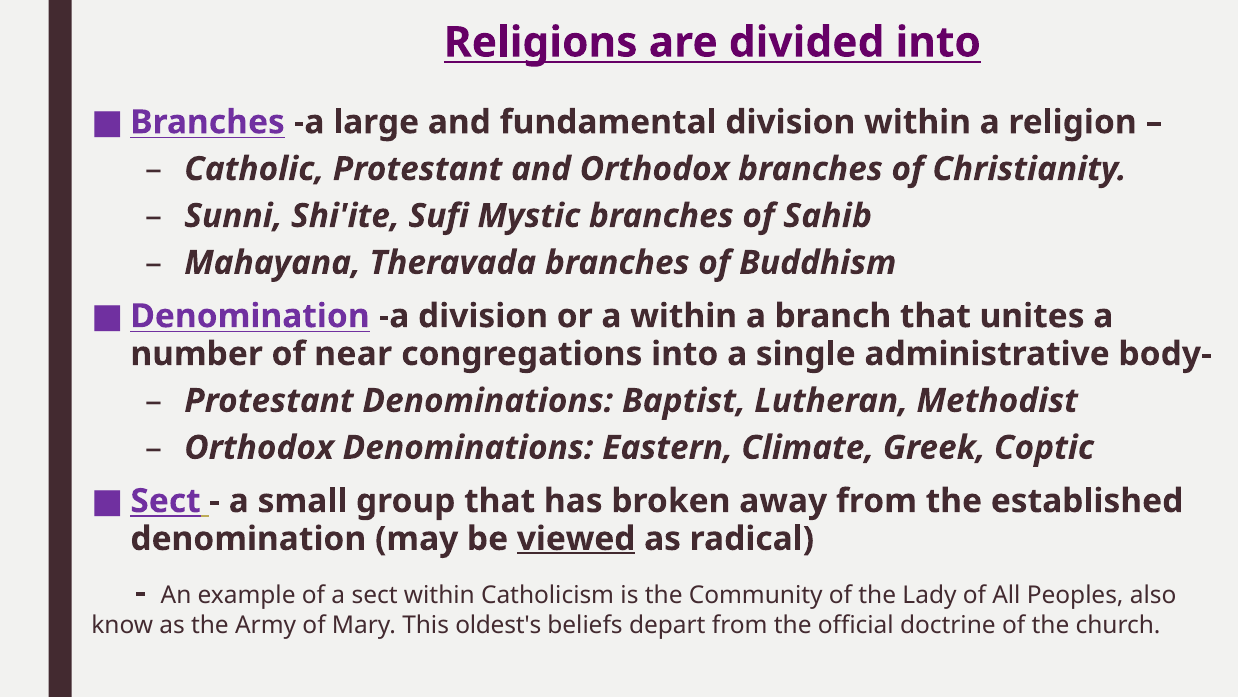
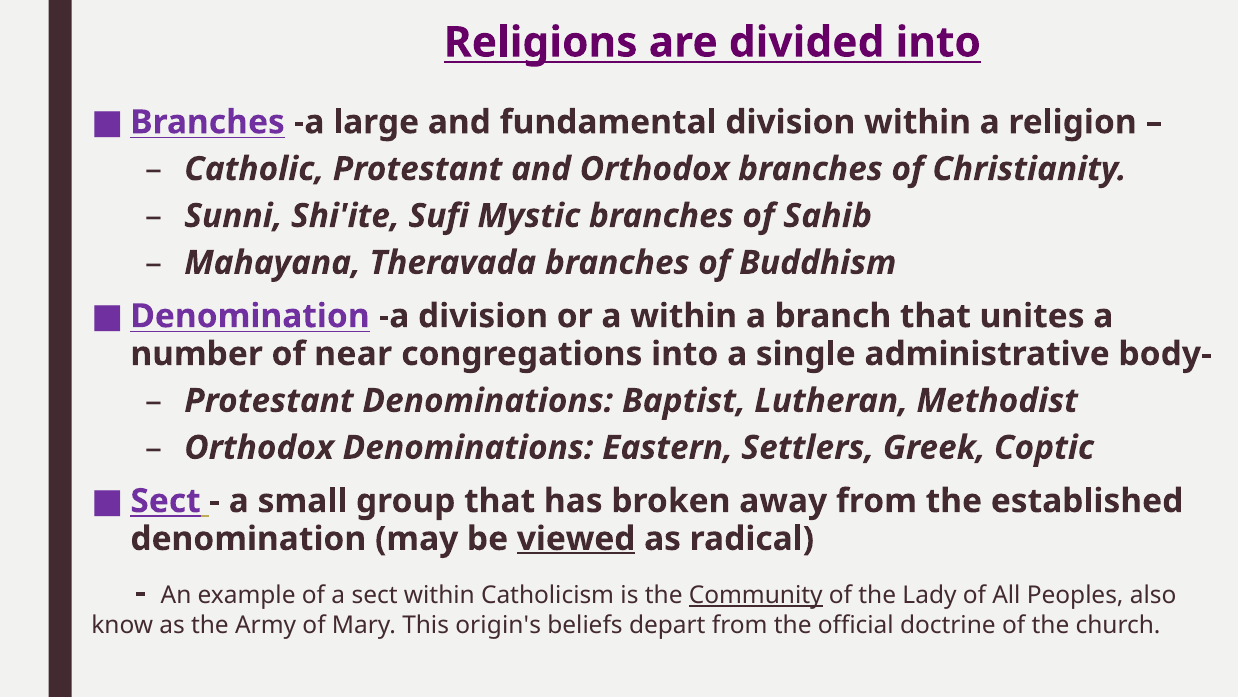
Climate: Climate -> Settlers (808, 447)
Community underline: none -> present (756, 595)
oldest's: oldest's -> origin's (498, 624)
